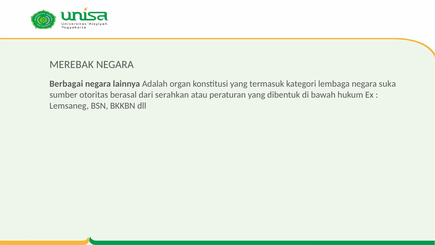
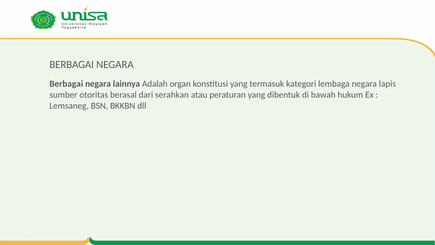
MEREBAK: MEREBAK -> BERBAGAI (72, 64)
suka: suka -> lapis (387, 84)
